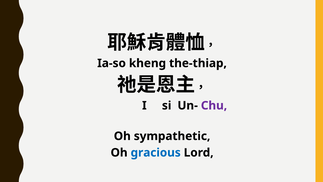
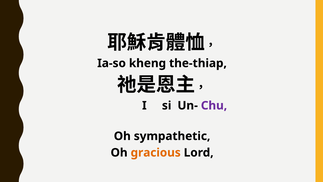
gracious colour: blue -> orange (156, 152)
